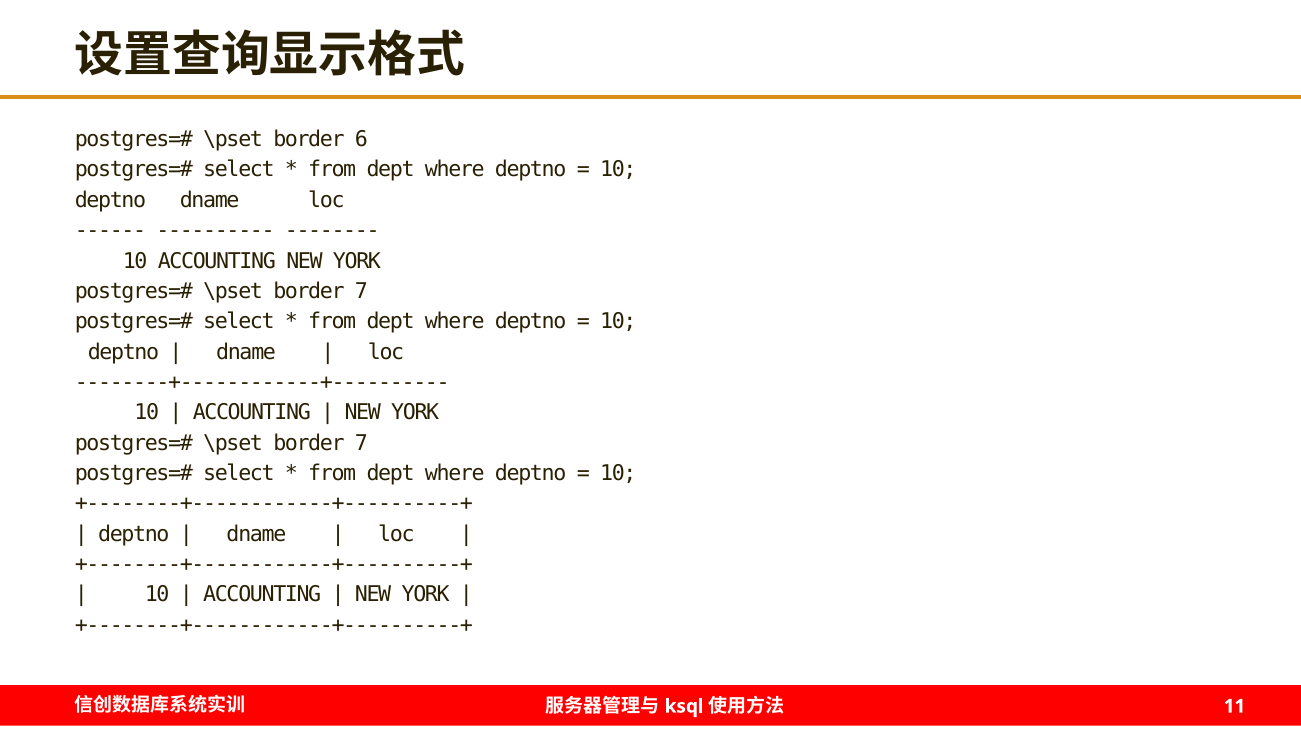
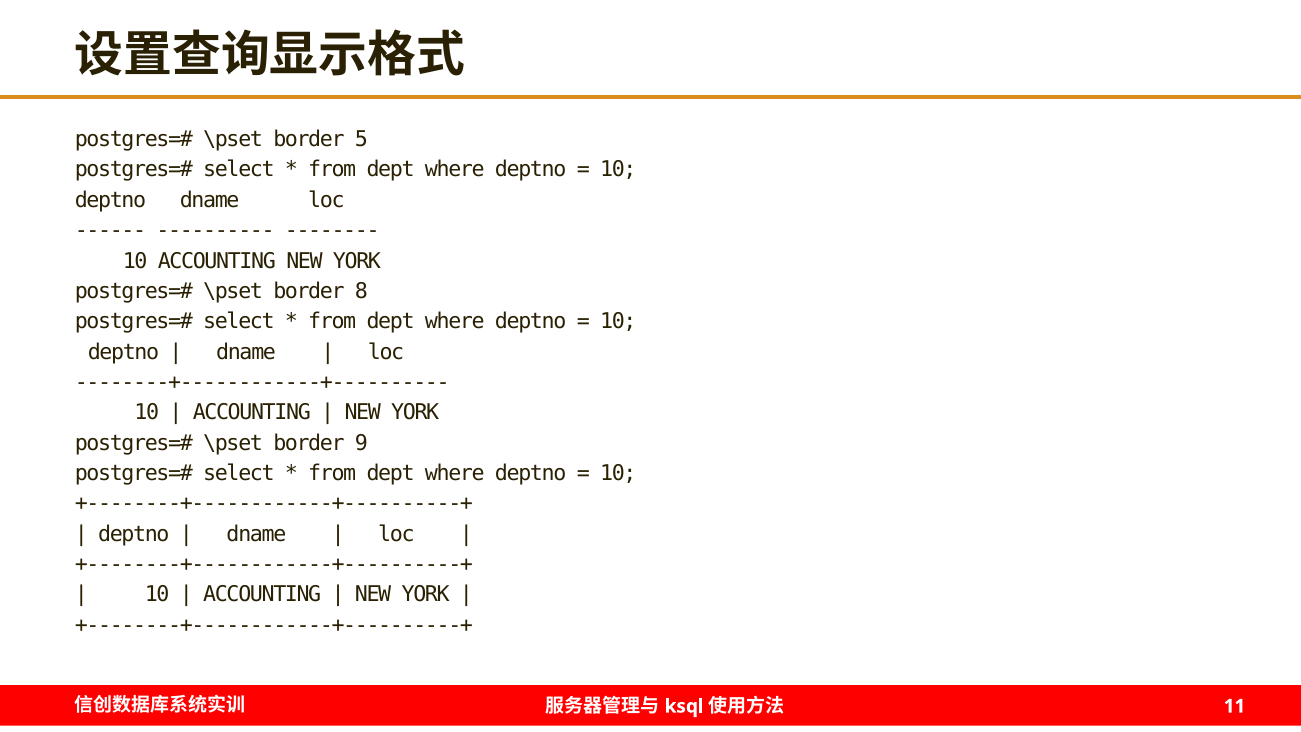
6: 6 -> 5 (361, 139)
7: 7 -> 8 (361, 291)
7: 7 -> 9 (361, 443)
